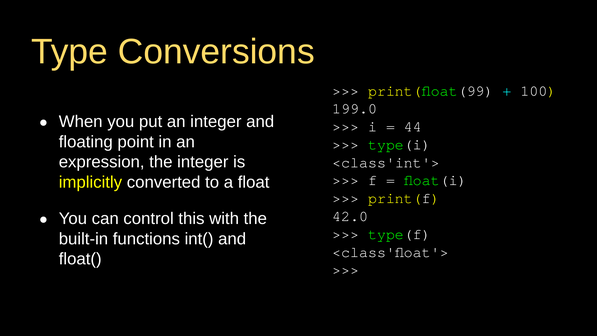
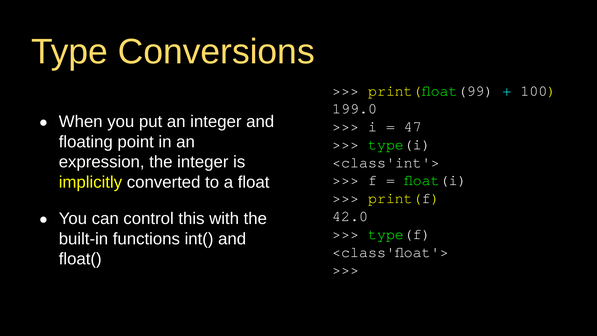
44: 44 -> 47 (413, 127)
